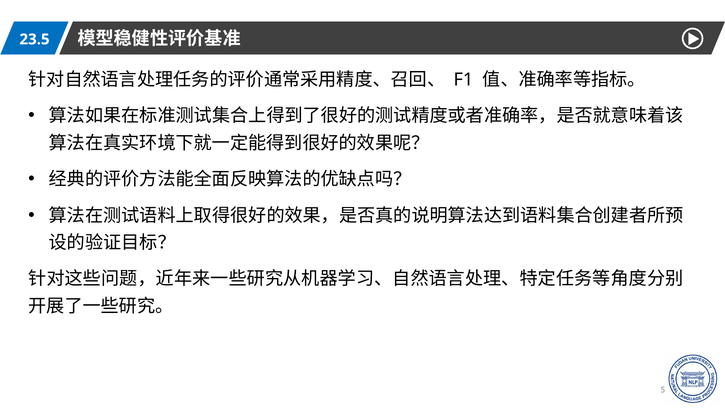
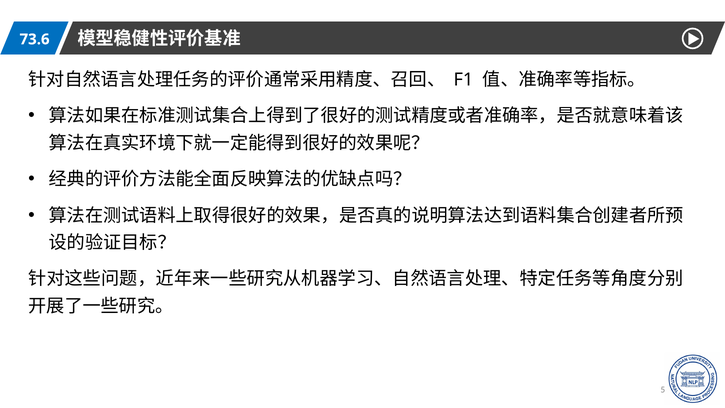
23.5: 23.5 -> 73.6 (35, 39)
